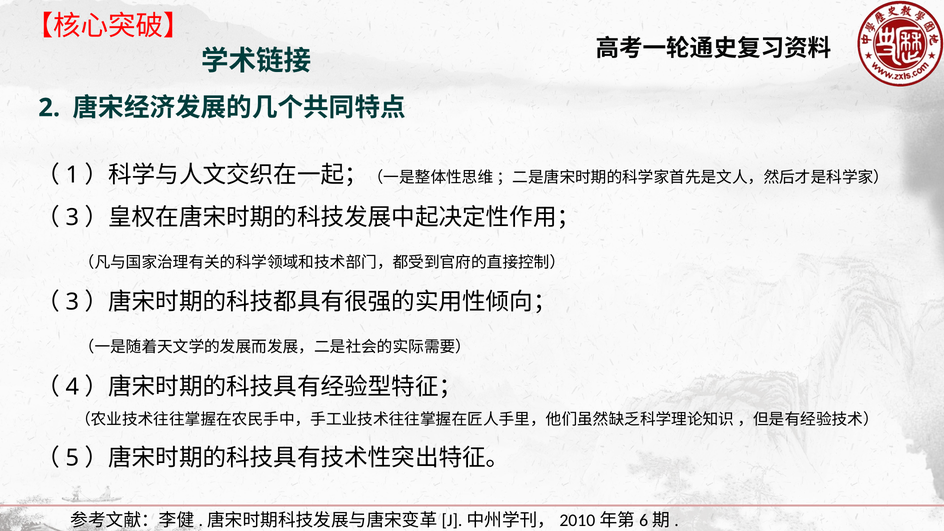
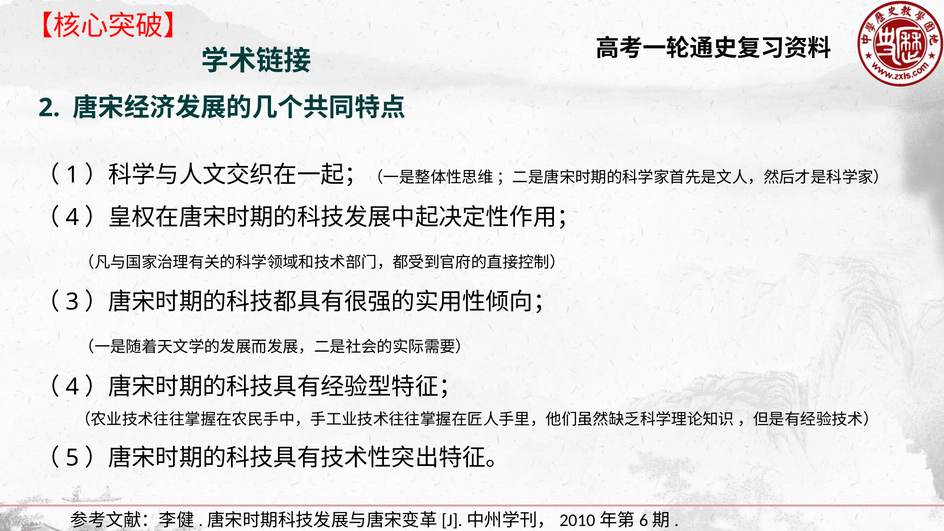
3: 3 -> 4 (72, 217)
